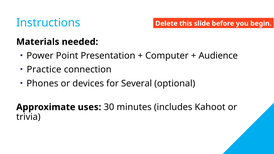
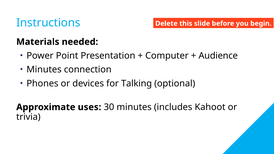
Practice: Practice -> Minutes (44, 70)
Several: Several -> Talking (137, 83)
